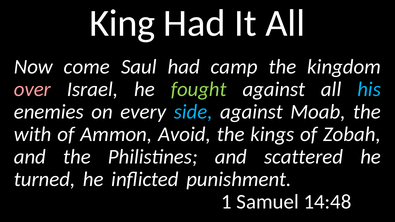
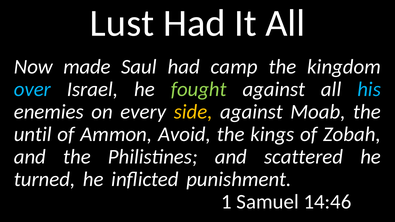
King: King -> Lust (122, 23)
come: come -> made (87, 67)
over colour: pink -> light blue (32, 89)
side colour: light blue -> yellow (193, 112)
with: with -> until (33, 134)
14:48: 14:48 -> 14:46 (327, 202)
